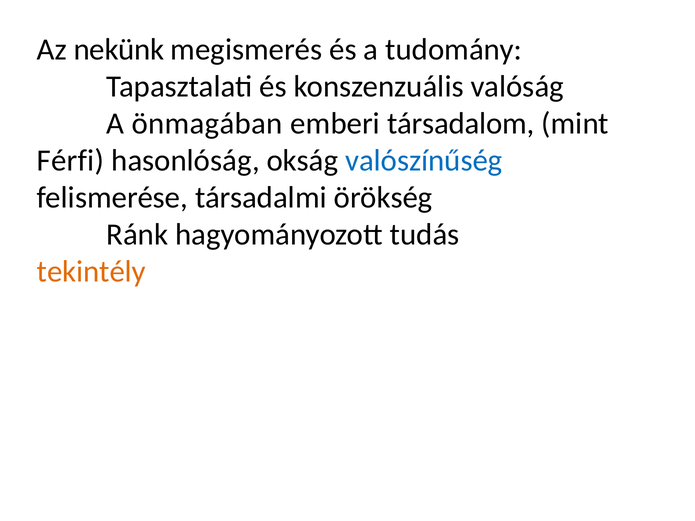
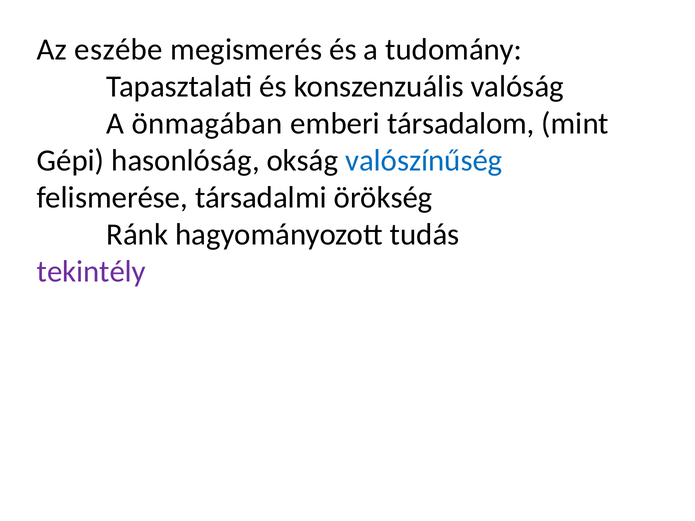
nekünk: nekünk -> eszébe (119, 49)
Férfi: Férfi -> Gépi (71, 161)
tekintély colour: orange -> purple (91, 272)
